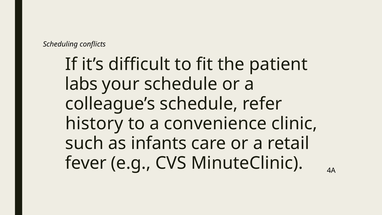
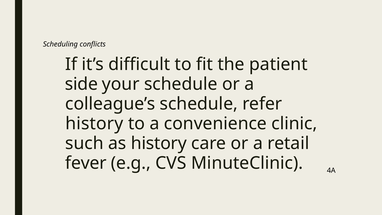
labs: labs -> side (81, 84)
as infants: infants -> history (159, 143)
